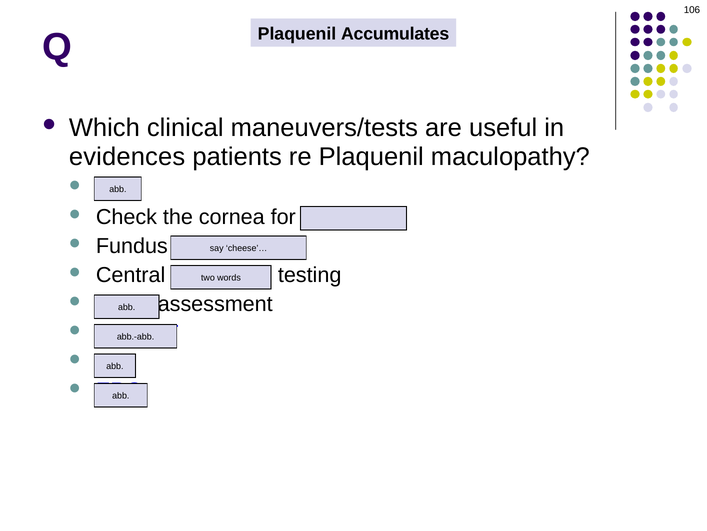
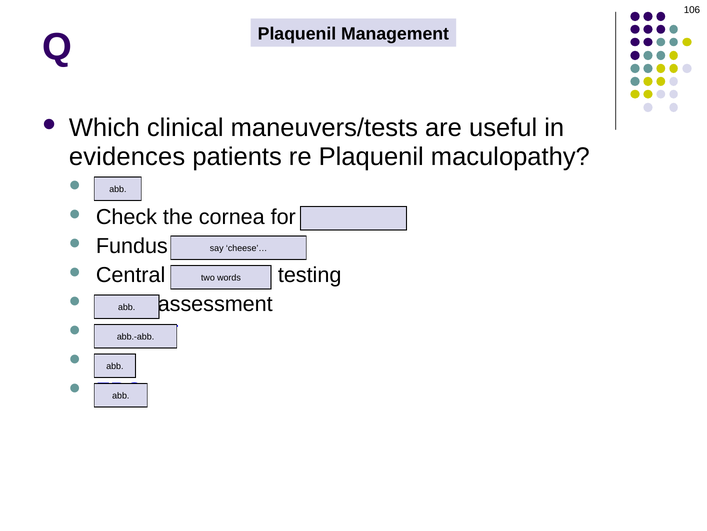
Accumulates: Accumulates -> Management (395, 34)
